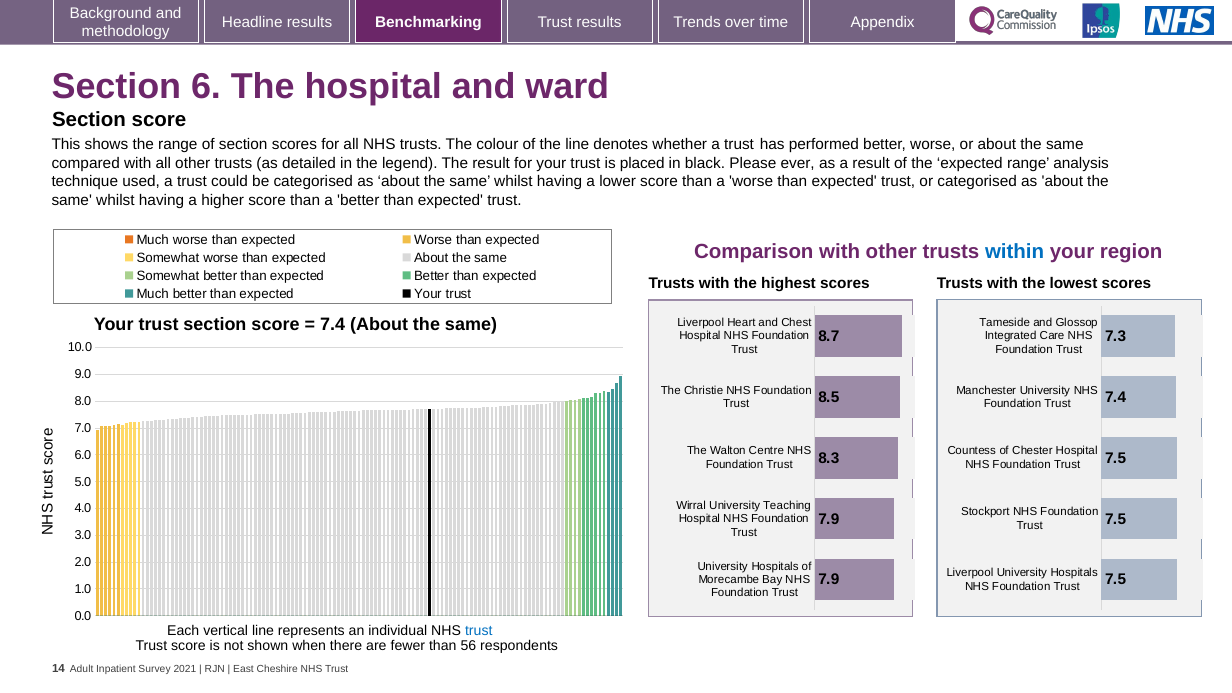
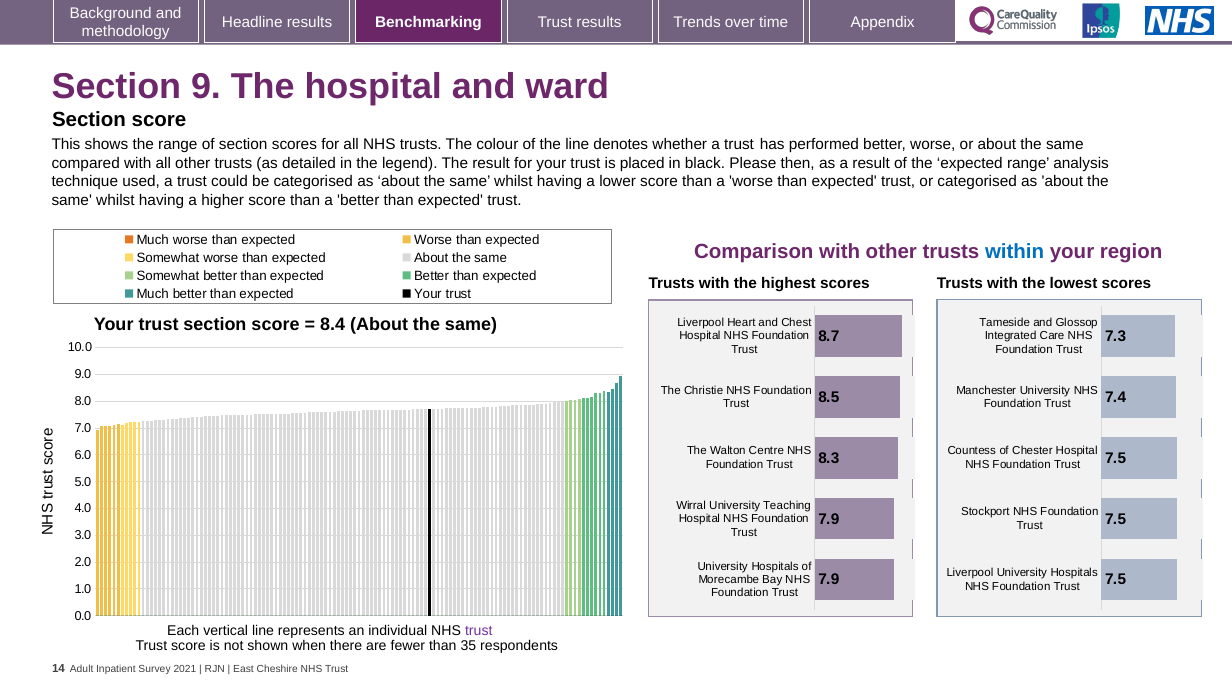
6: 6 -> 9 (206, 87)
ever: ever -> then (798, 163)
7.4: 7.4 -> 8.4 (333, 325)
trust colour: blue -> purple (479, 630)
56: 56 -> 35 (468, 646)
